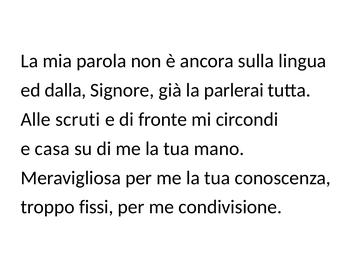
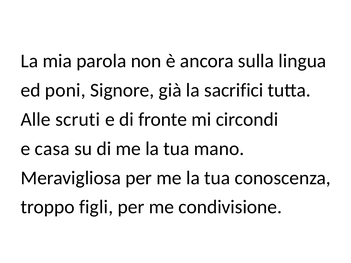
dalla: dalla -> poni (65, 90)
parlerai: parlerai -> sacrifici (234, 90)
fissi: fissi -> figli (96, 207)
